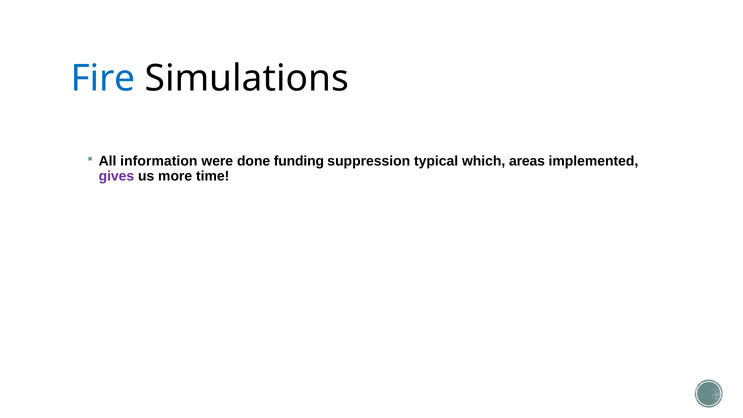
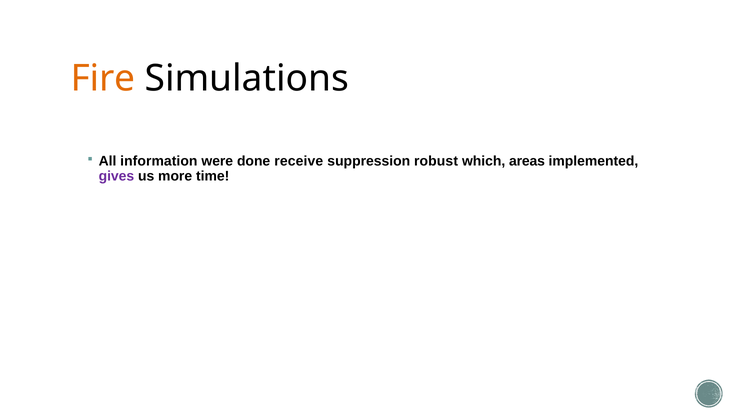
Fire colour: blue -> orange (103, 78)
funding: funding -> receive (299, 161)
typical: typical -> robust (436, 161)
